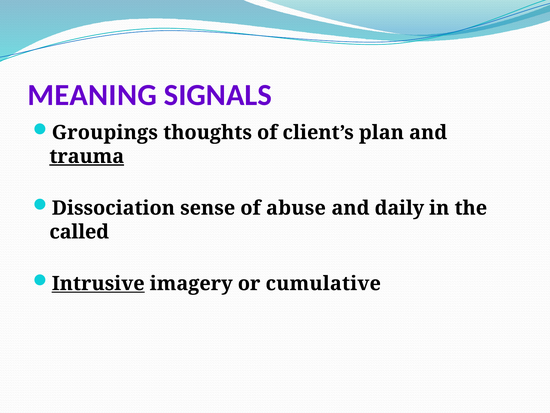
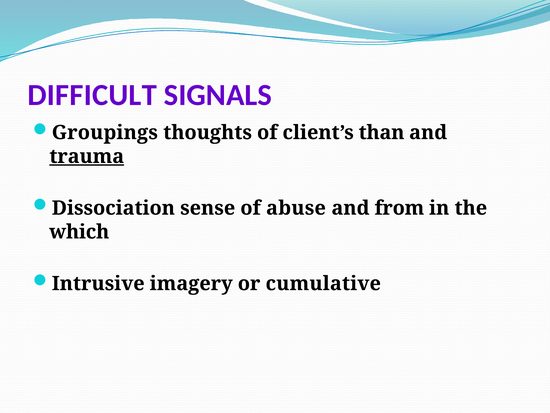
MEANING: MEANING -> DIFFICULT (92, 95)
plan: plan -> than (382, 132)
daily: daily -> from (399, 208)
called: called -> which (79, 232)
Intrusive underline: present -> none (98, 283)
